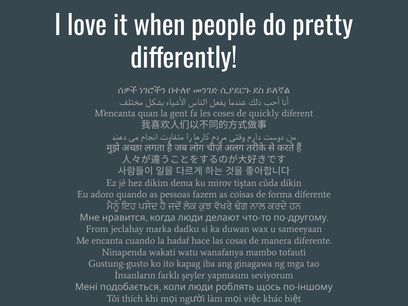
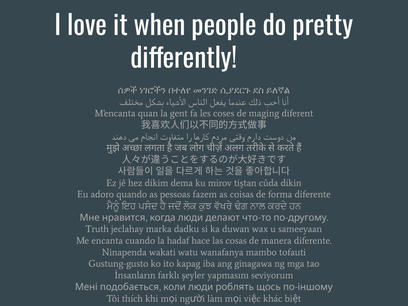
quickly: quickly -> maging (264, 113)
From: From -> Truth (97, 229)
